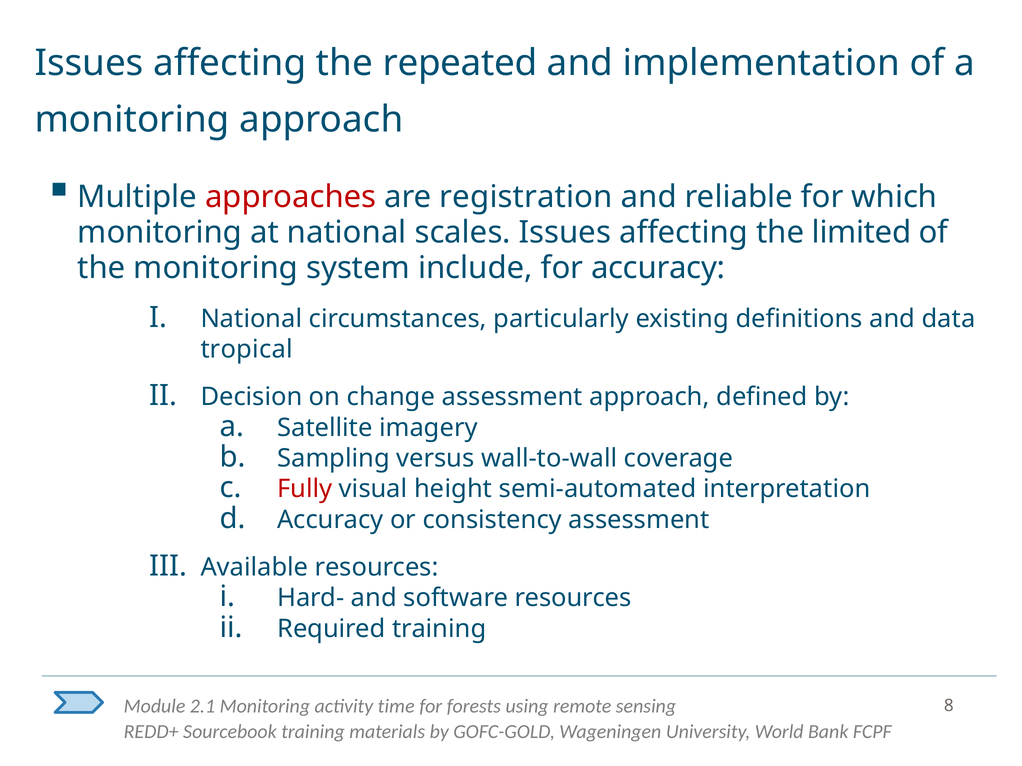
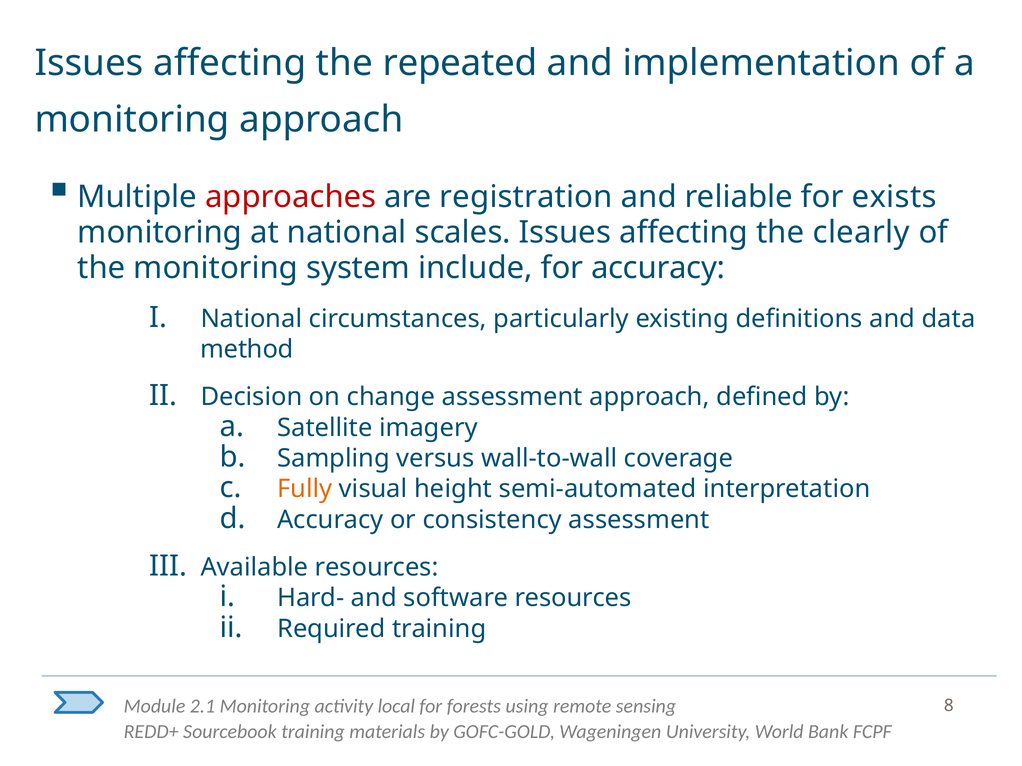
which: which -> exists (894, 197)
limited: limited -> clearly (861, 233)
tropical: tropical -> method (247, 350)
Fully colour: red -> orange (305, 489)
time: time -> local (396, 706)
